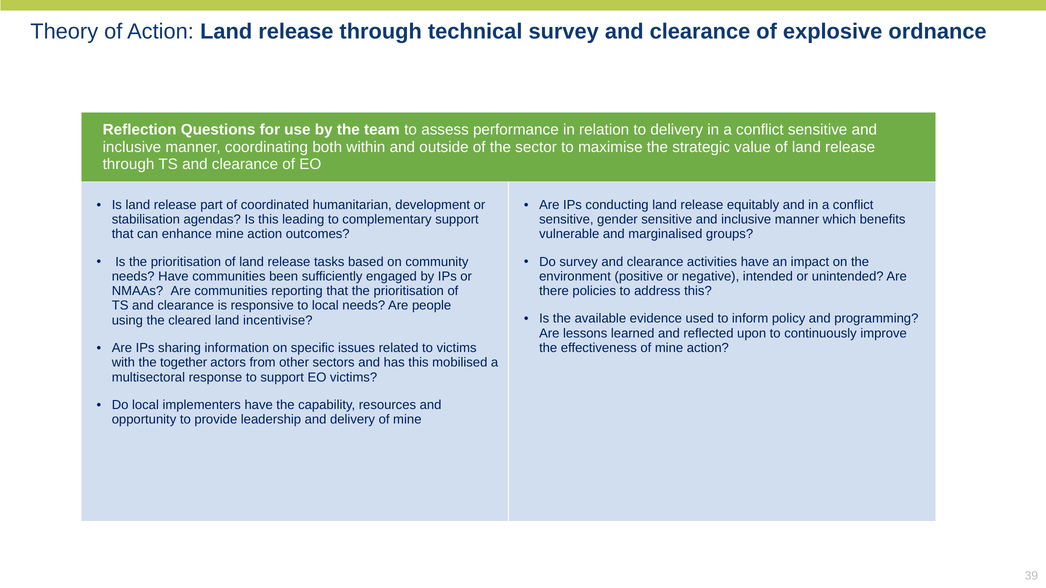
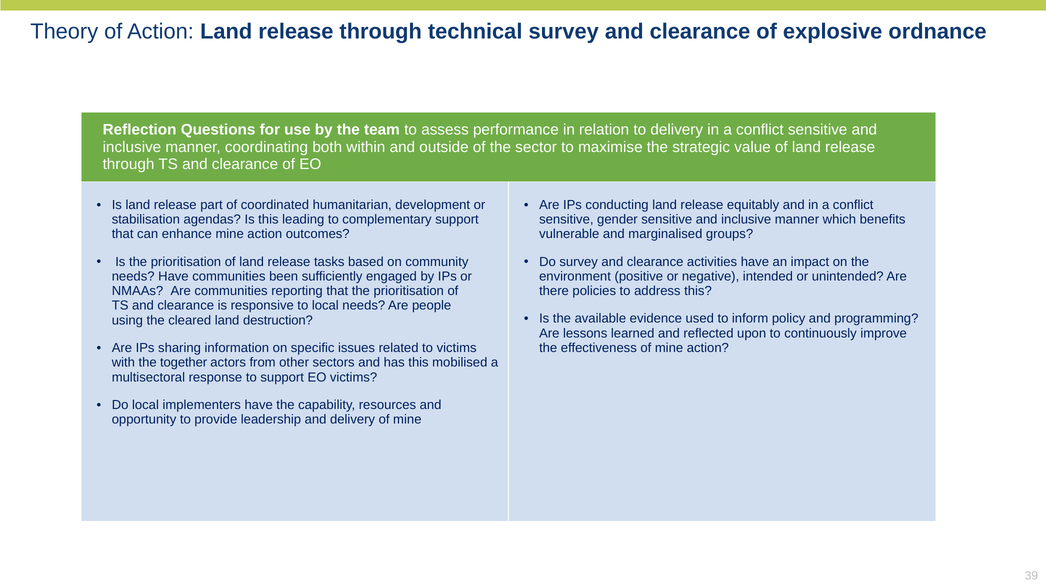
incentivise: incentivise -> destruction (278, 320)
